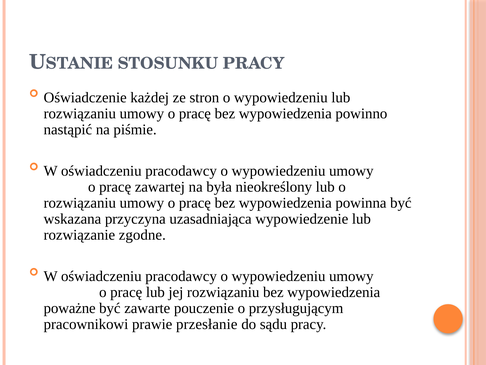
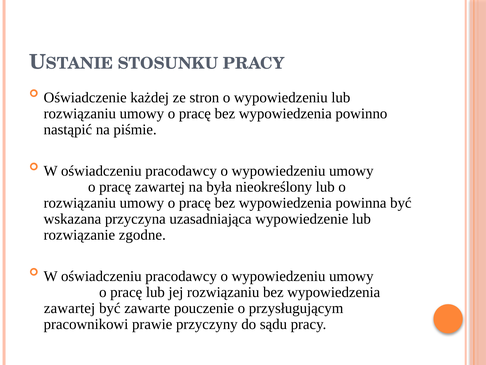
poważne: poważne -> zawartej (70, 308)
przesłanie: przesłanie -> przyczyny (207, 324)
